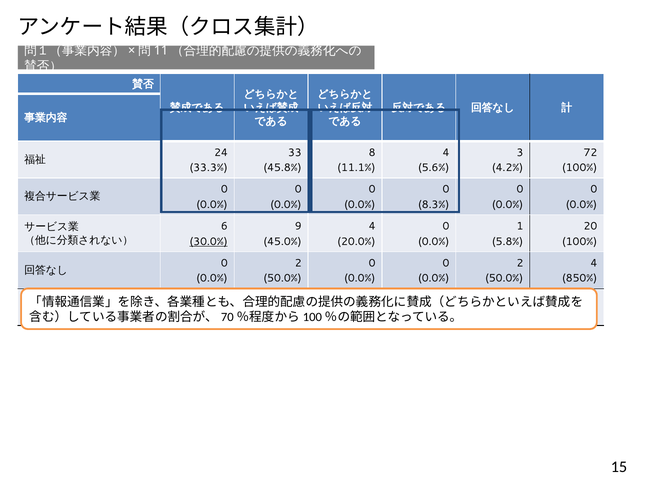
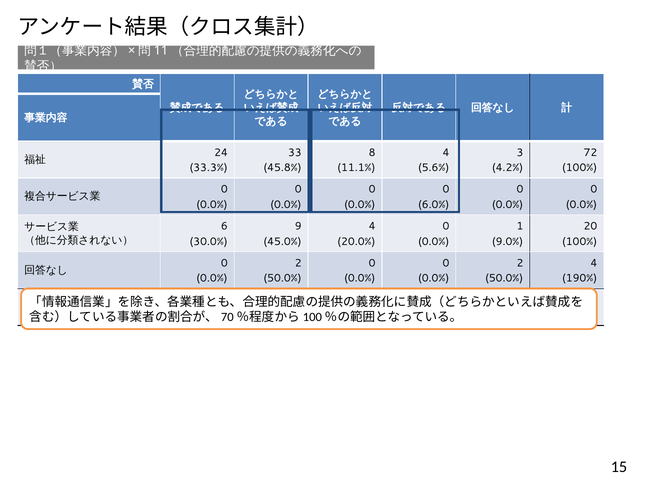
8.3%: 8.3% -> 6.0% (434, 205)
30.0% underline: present -> none (209, 242)
5.8%: 5.8% -> 9.0% (508, 242)
850%: 850% -> 190% (580, 279)
